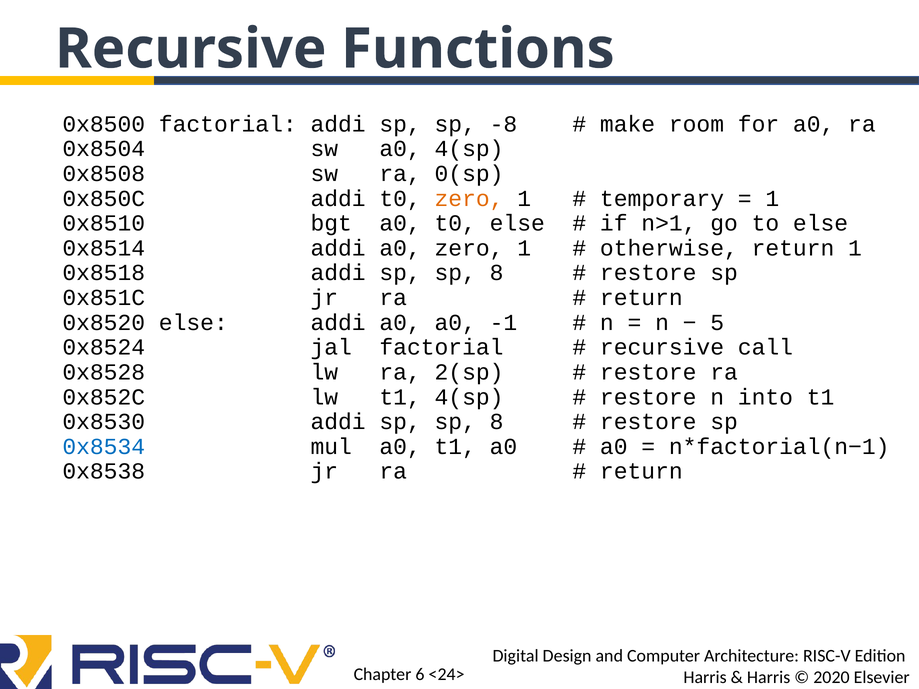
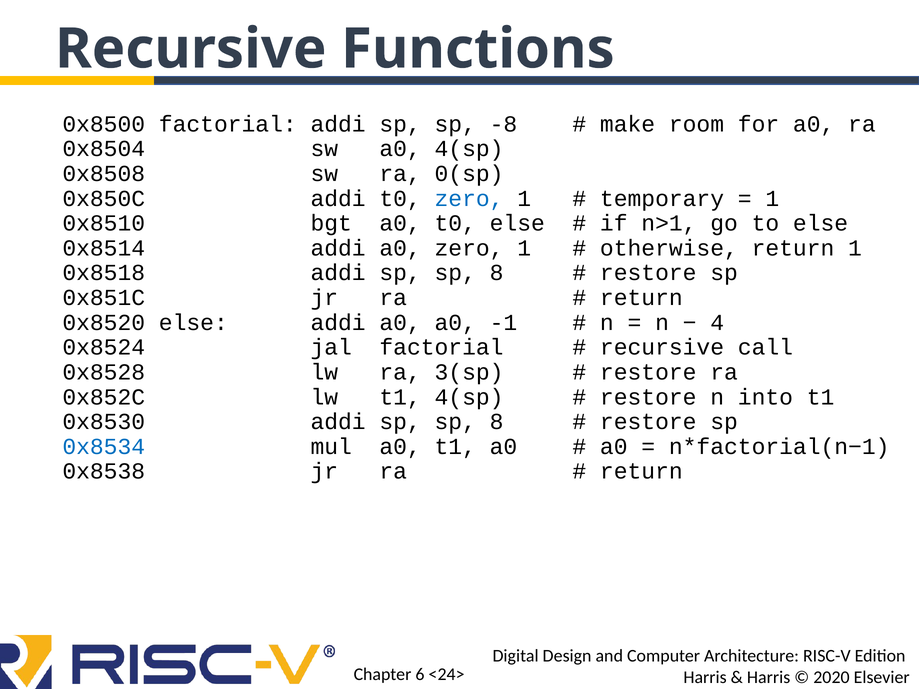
zero colour: orange -> blue (469, 199)
5: 5 -> 4 (717, 323)
2(sp: 2(sp -> 3(sp (469, 372)
